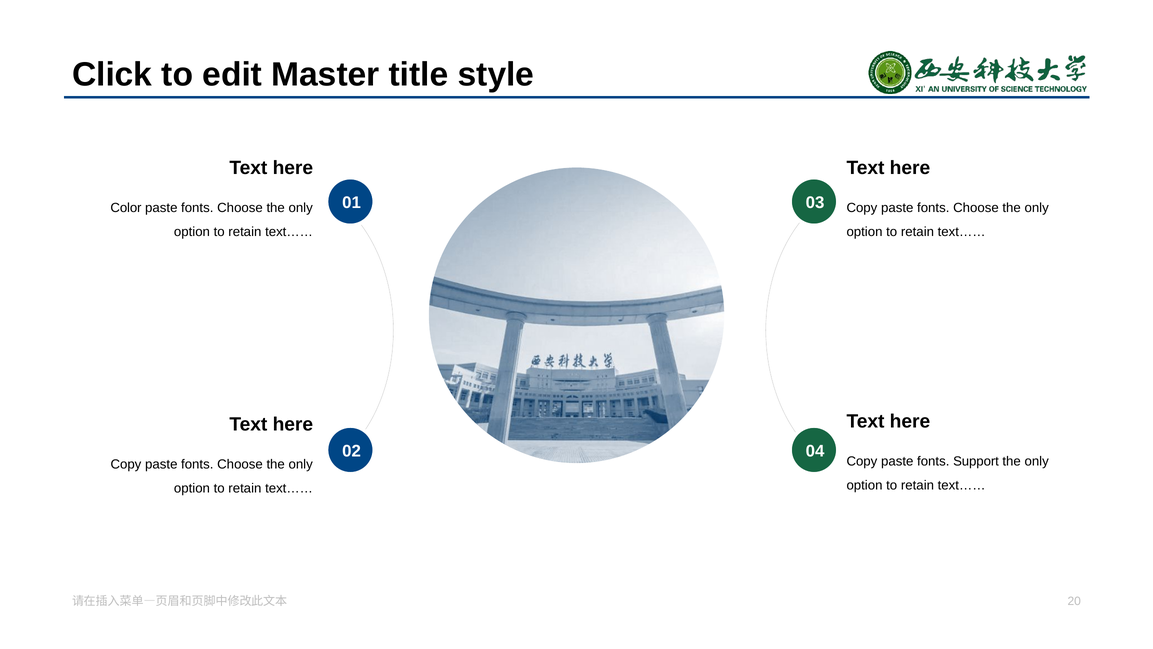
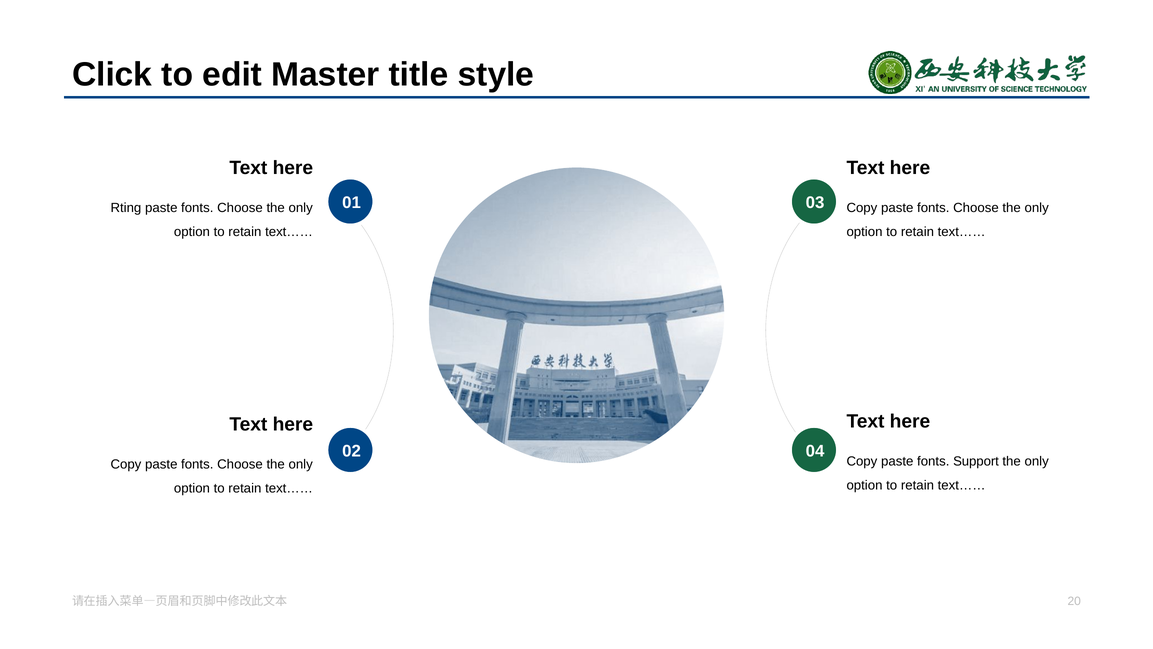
Color: Color -> Rting (126, 208)
